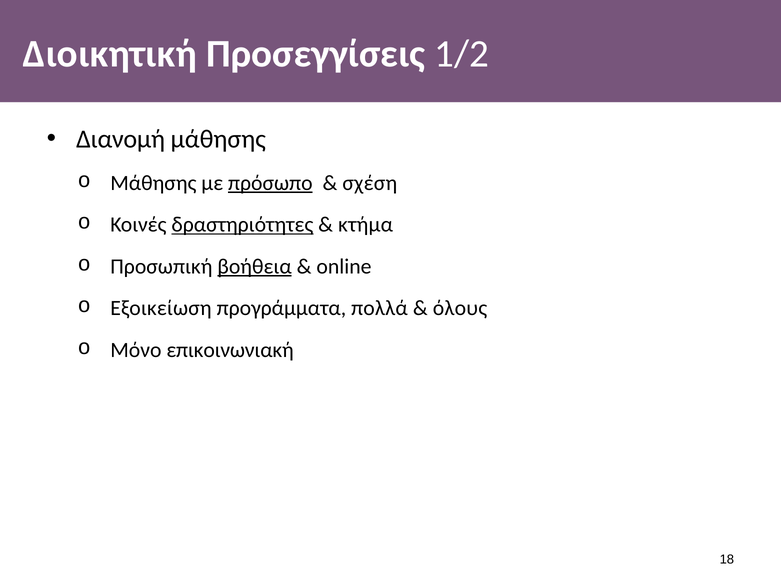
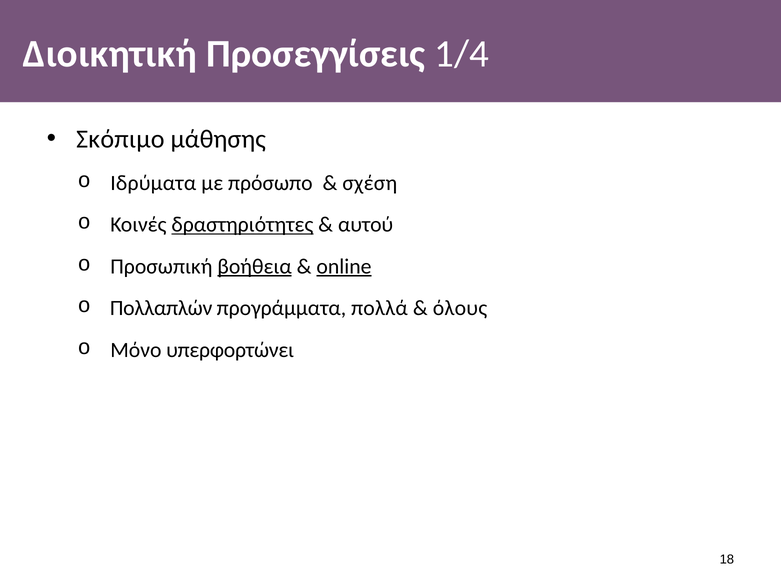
1/2: 1/2 -> 1/4 (462, 54)
Διανομή: Διανομή -> Σκόπιμο (120, 139)
Μάθησης: Μάθησης -> Ιδρύματα (153, 183)
πρόσωπο underline: present -> none (270, 183)
κτήμα: κτήμα -> αυτού (366, 225)
online underline: none -> present (344, 266)
Εξοικείωση: Εξοικείωση -> Πολλαπλών (161, 308)
επικοινωνιακή: επικοινωνιακή -> υπερφορτώνει (230, 350)
